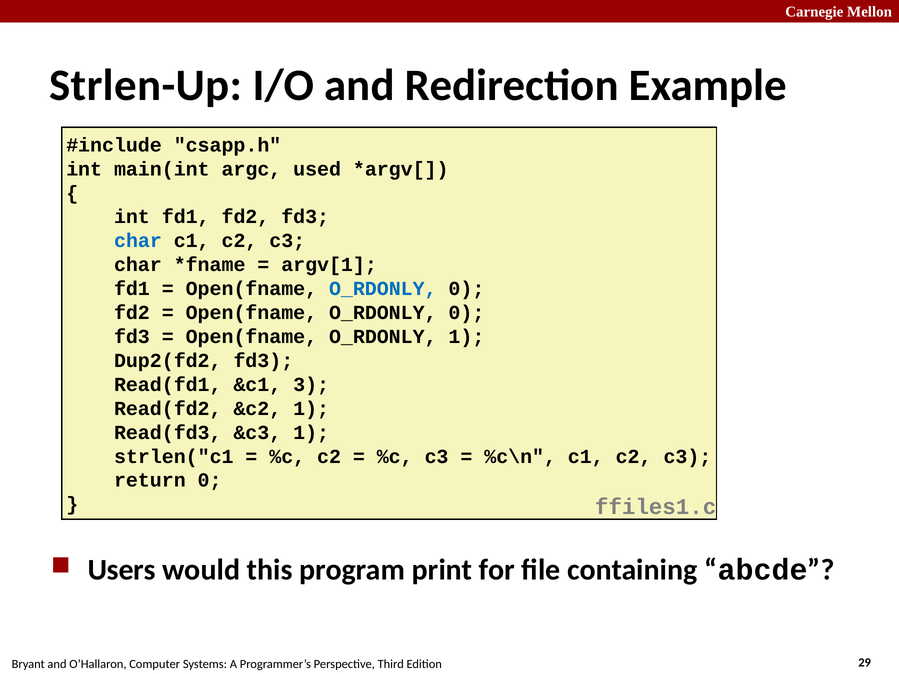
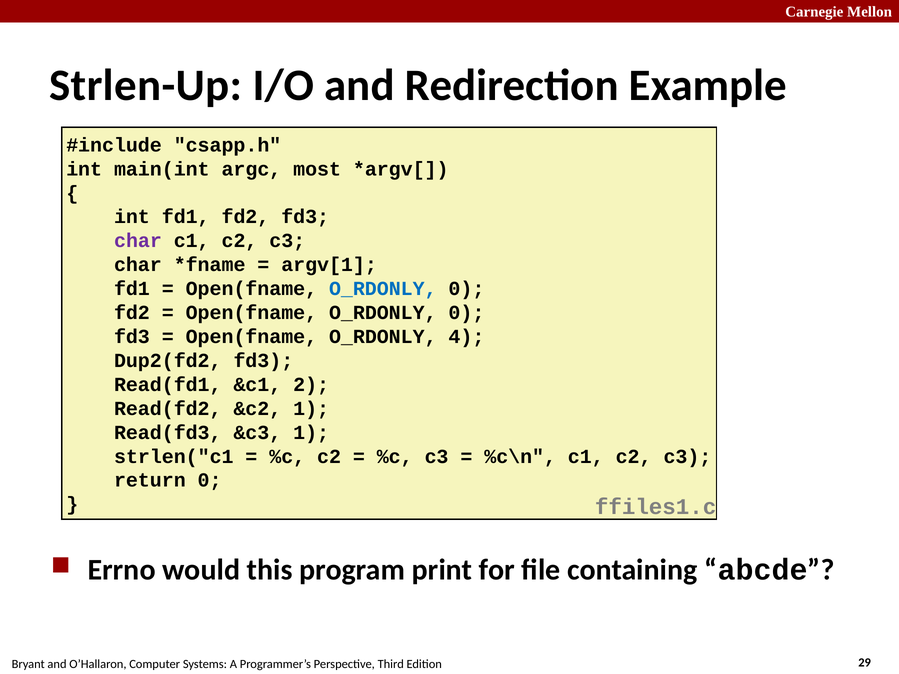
used: used -> most (317, 169)
char colour: blue -> purple (138, 241)
O_RDONLY 1: 1 -> 4 (466, 337)
3: 3 -> 2 (311, 385)
Users: Users -> Errno (122, 570)
